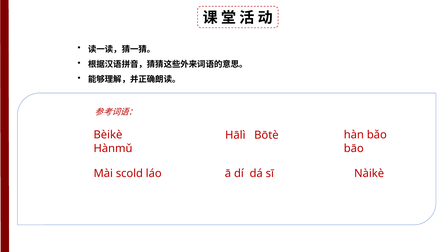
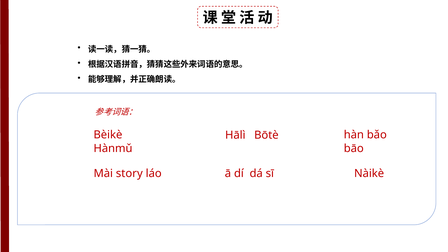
scold: scold -> story (129, 173)
